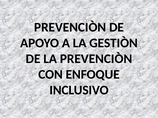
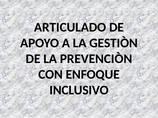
PREVENCIÒN: PREVENCIÒN -> ARTICULADO (70, 27)
